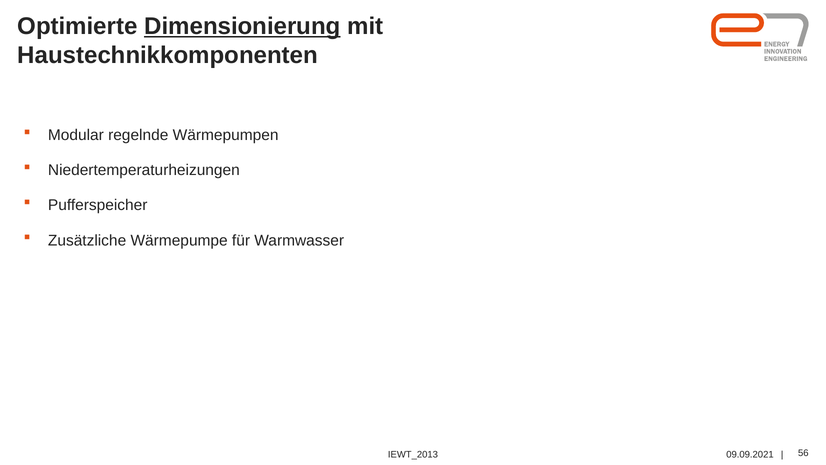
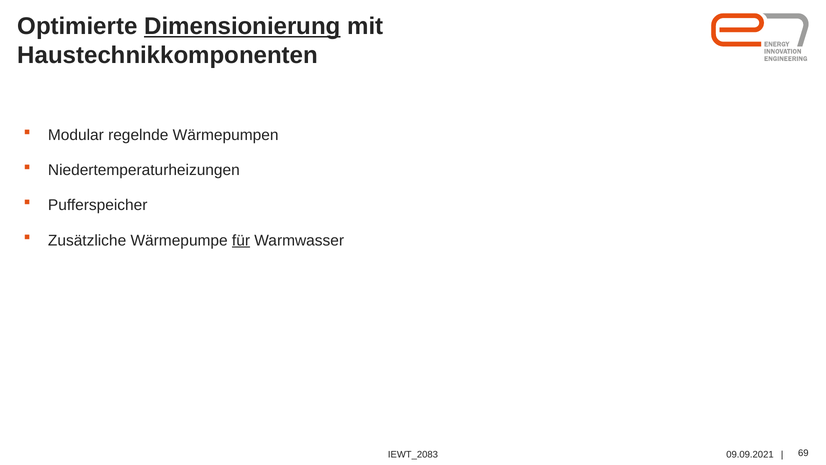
für underline: none -> present (241, 240)
IEWT_2013: IEWT_2013 -> IEWT_2083 (413, 454)
56: 56 -> 69 (803, 453)
